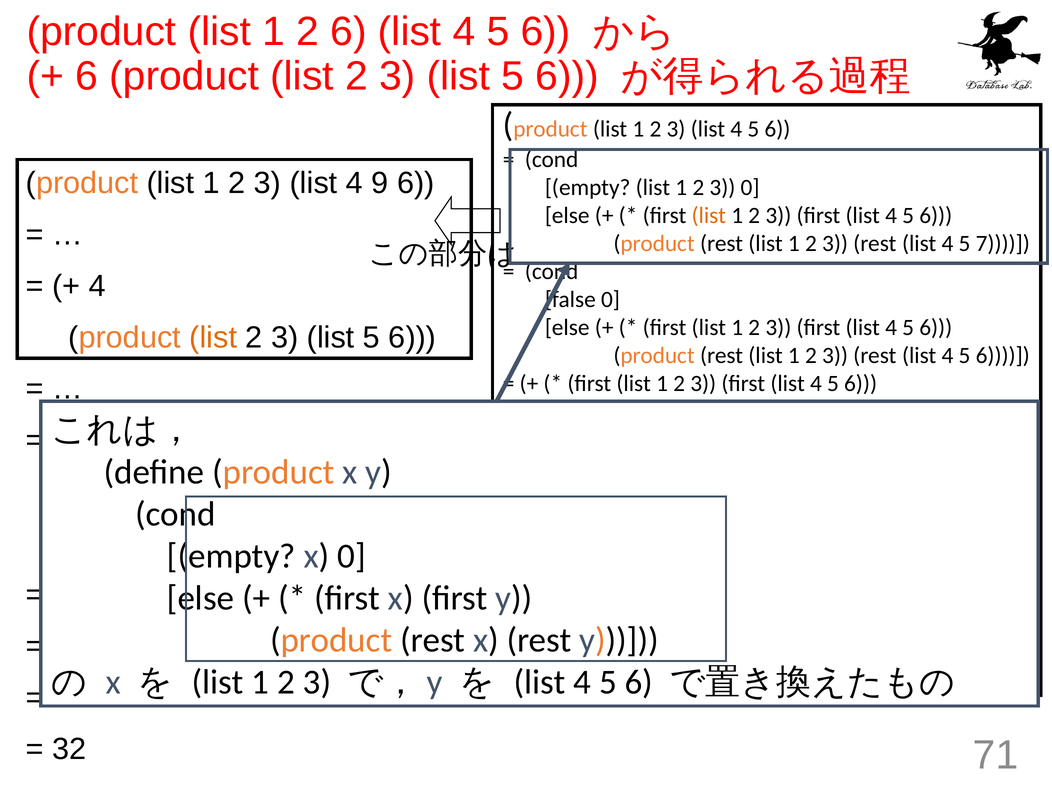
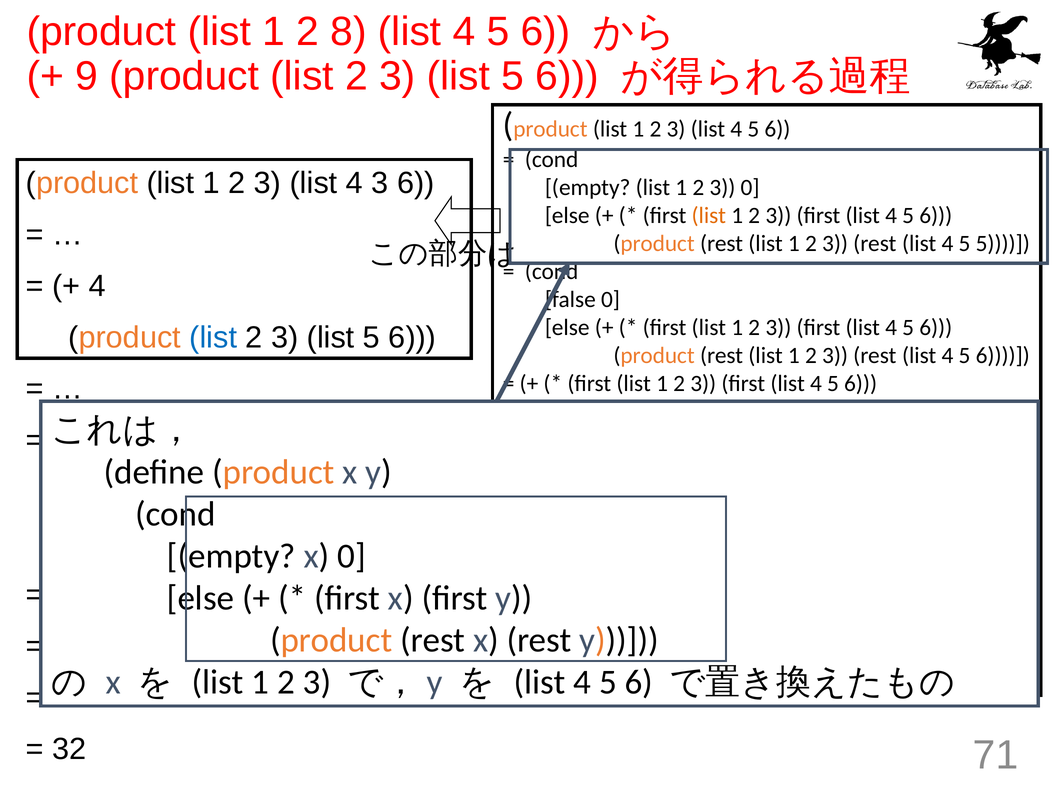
2 6: 6 -> 8 (348, 32)
6: 6 -> 9 (87, 76)
4 9: 9 -> 3 (380, 183)
5 7: 7 -> 5 (1003, 243)
list colour: orange -> blue (213, 337)
